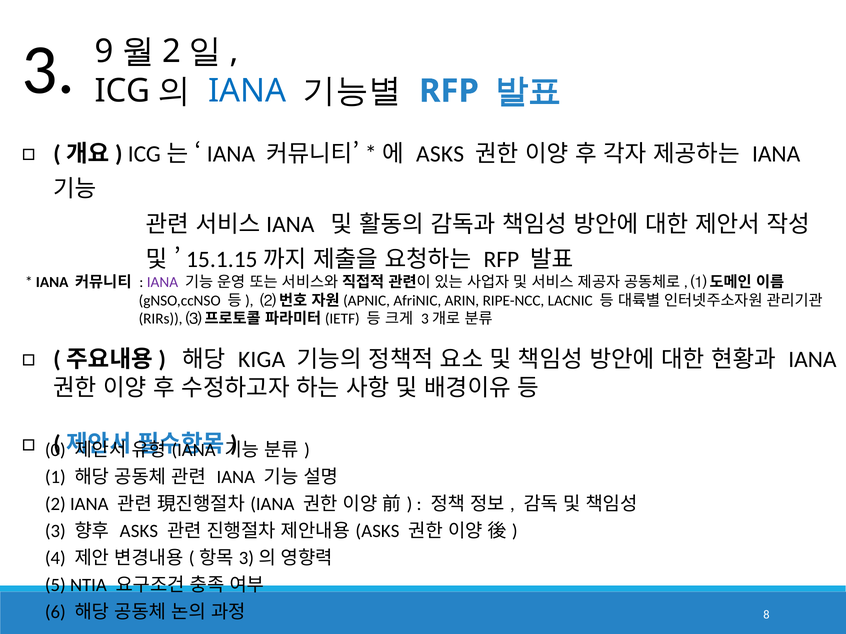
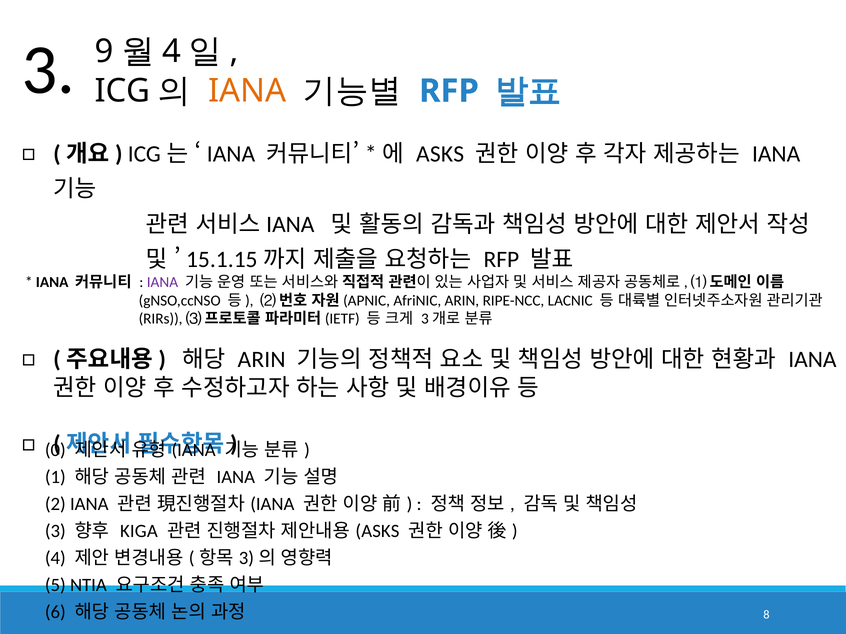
2: 2 -> 4 (172, 52)
IANA colour: blue -> orange (247, 91)
KIGA: KIGA -> ARIN (262, 360)
ASKS: ASKS -> KIGA (139, 531)
